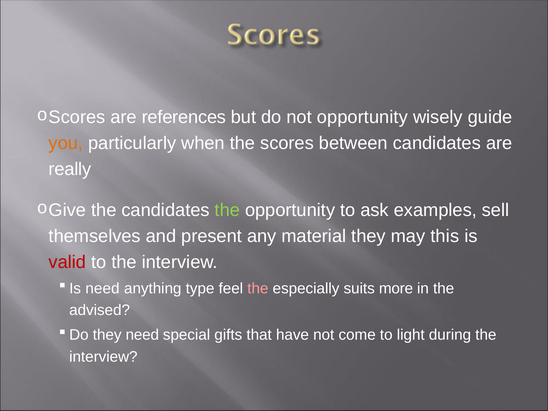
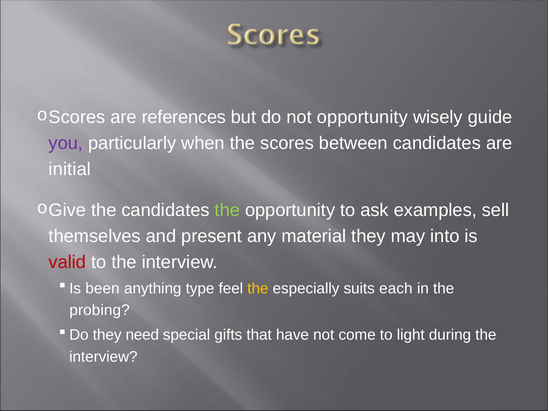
you colour: orange -> purple (66, 143)
really: really -> initial (70, 169)
this: this -> into (445, 236)
need: need -> been (102, 288)
the colour: pink -> yellow (258, 288)
more: more -> each (396, 288)
advised: advised -> probing (100, 310)
